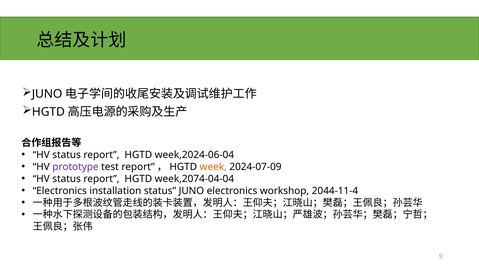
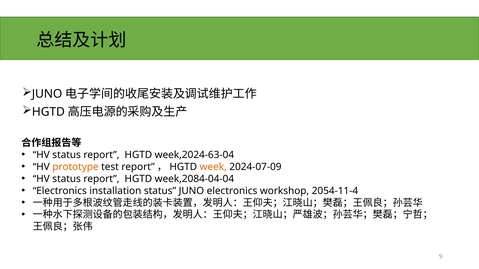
week,2024-06-04: week,2024-06-04 -> week,2024-63-04 (194, 155)
prototype colour: purple -> orange (75, 167)
week,2074-04-04: week,2074-04-04 -> week,2084-04-04 (194, 179)
2044-11-4: 2044-11-4 -> 2054-11-4 (335, 191)
